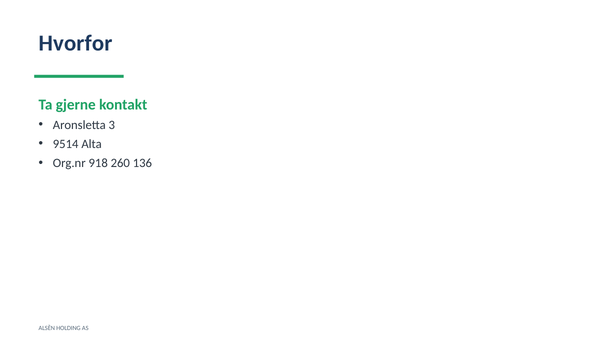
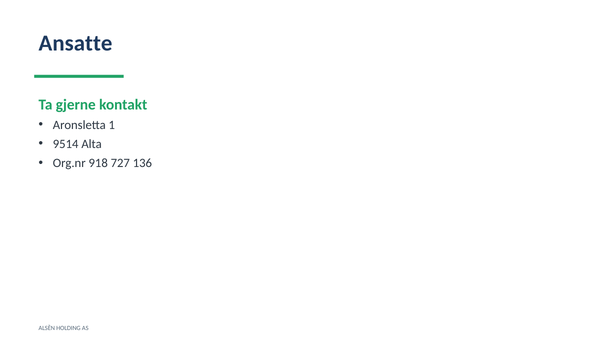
Hvorfor: Hvorfor -> Ansatte (76, 43)
3: 3 -> 1 (112, 125)
260: 260 -> 727 (120, 163)
